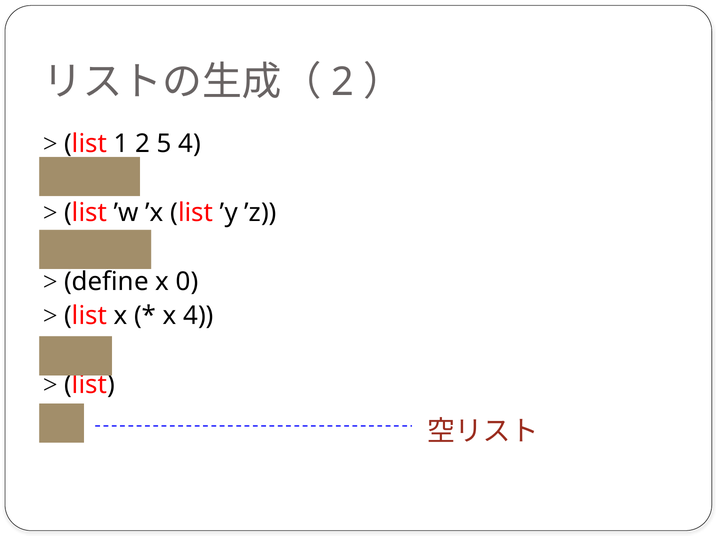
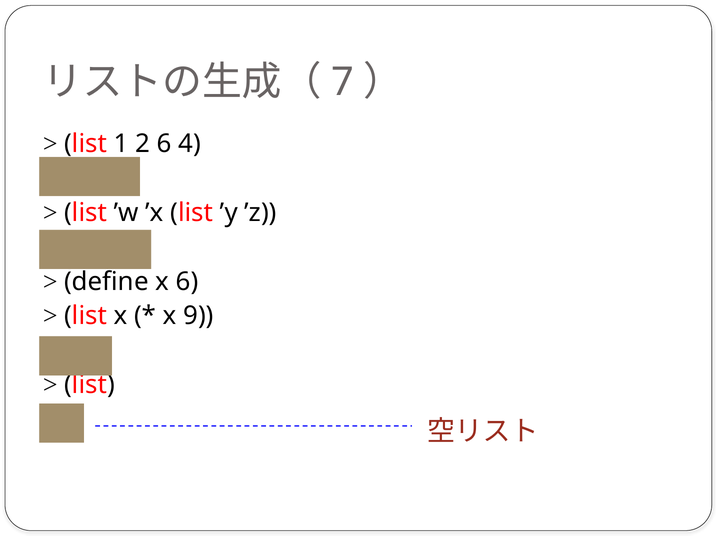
2: 2 -> 7 (342, 82)
2 5: 5 -> 6 (164, 144)
x 0: 0 -> 6 (187, 281)
x 4: 4 -> 9 (199, 316)
